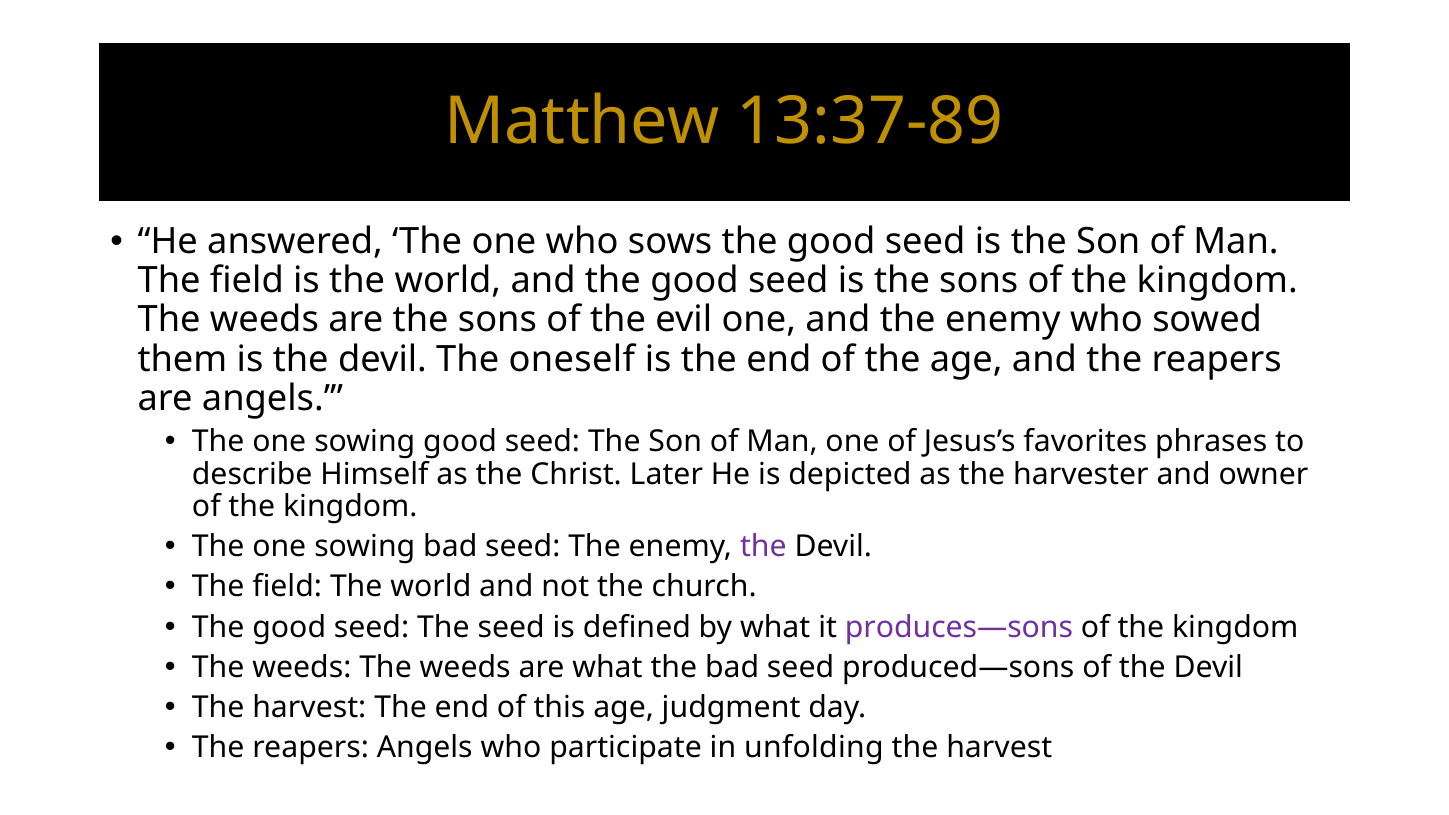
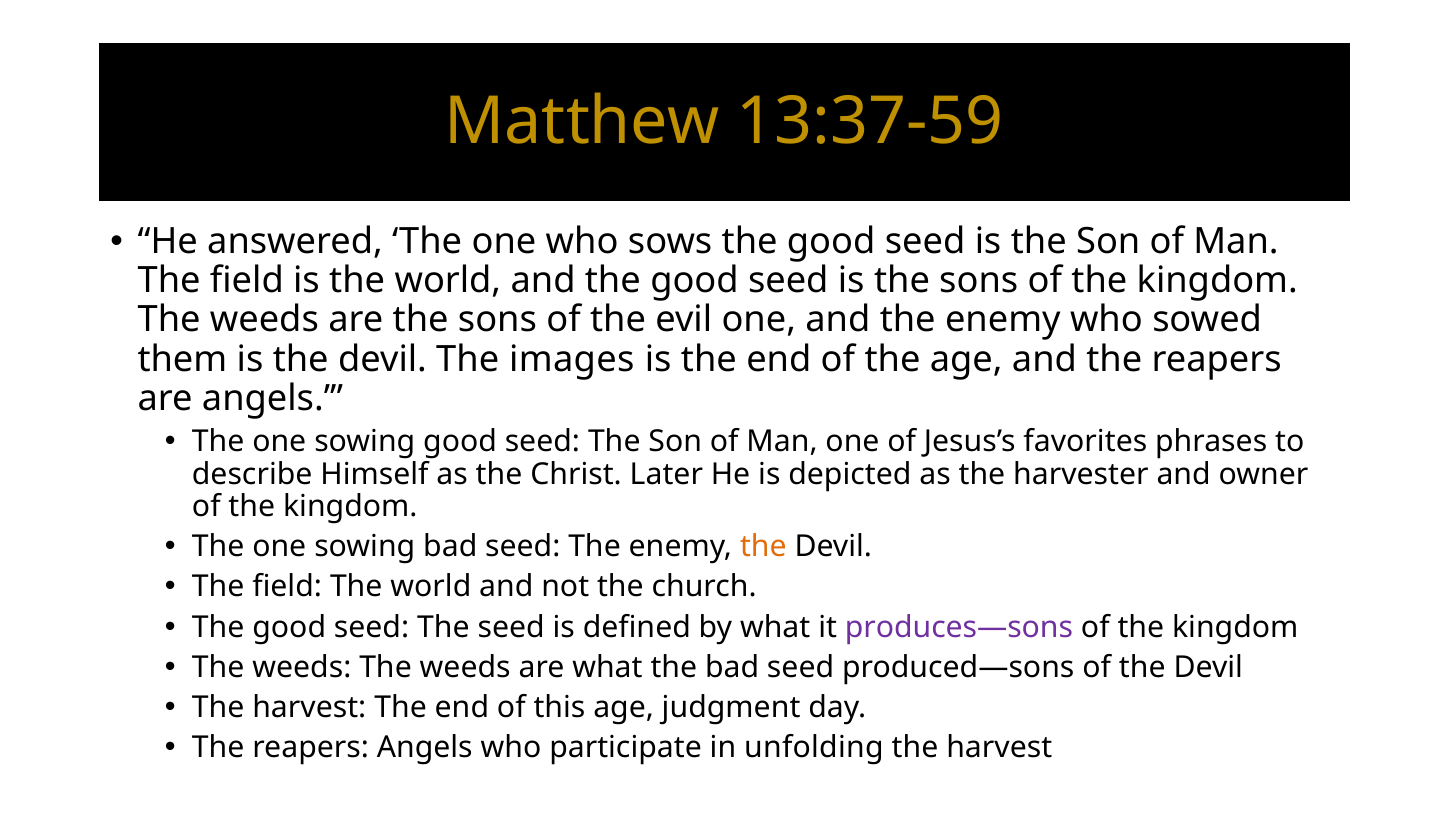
13:37-89: 13:37-89 -> 13:37-59 (870, 122)
oneself: oneself -> images (572, 359)
the colour: purple -> orange (763, 547)
